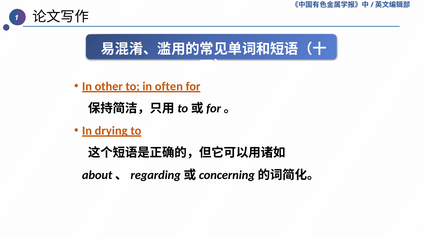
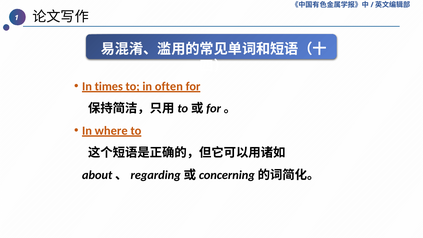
other: other -> times (109, 86)
drying: drying -> where (111, 131)
